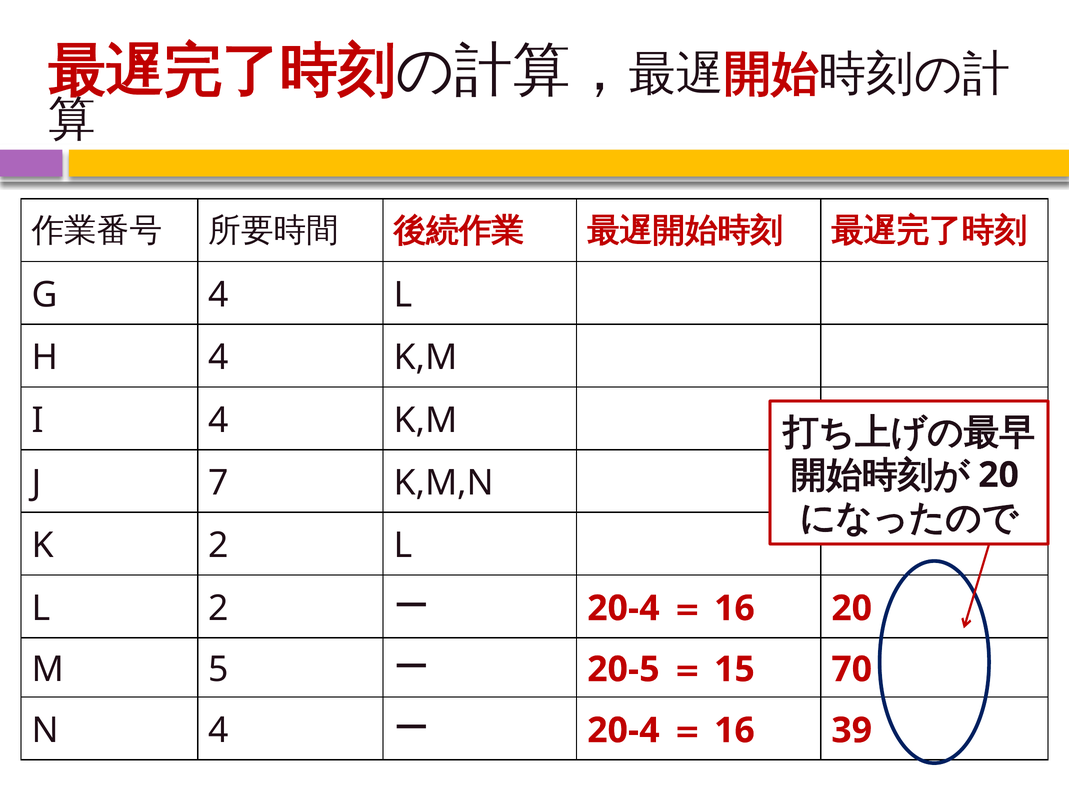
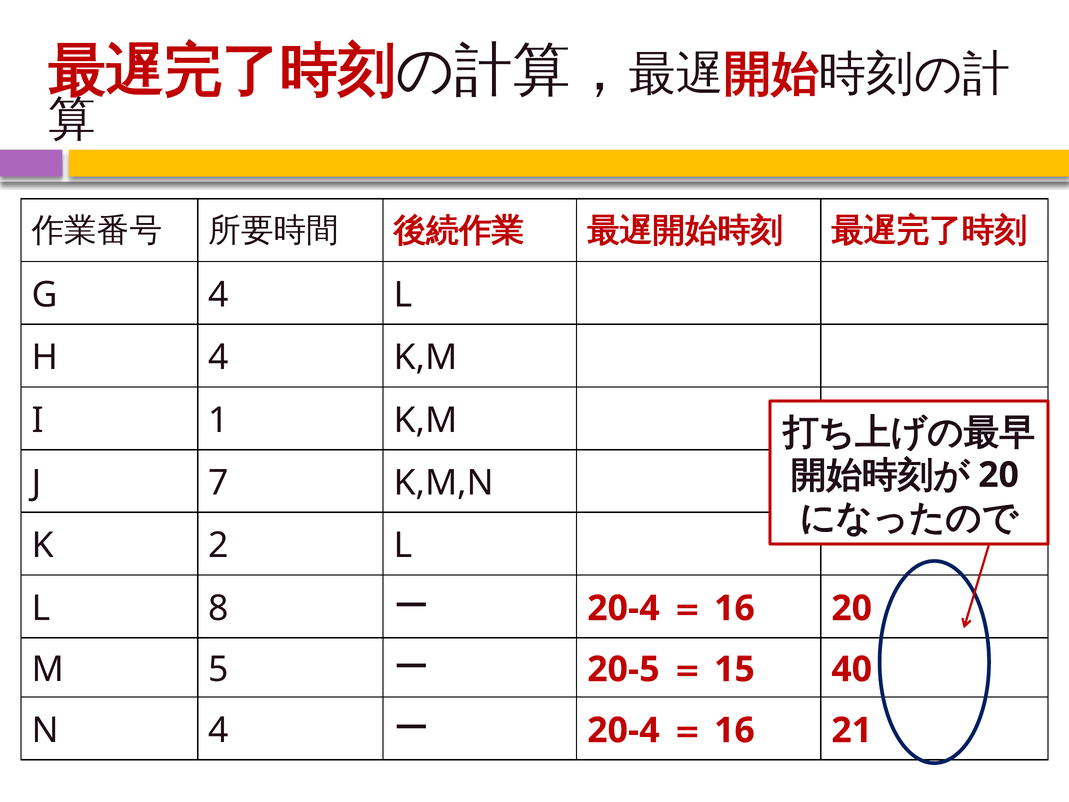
I 4: 4 -> 1 (219, 420)
L 2: 2 -> 8 (219, 608)
70: 70 -> 40 (852, 669)
39: 39 -> 21 (852, 730)
